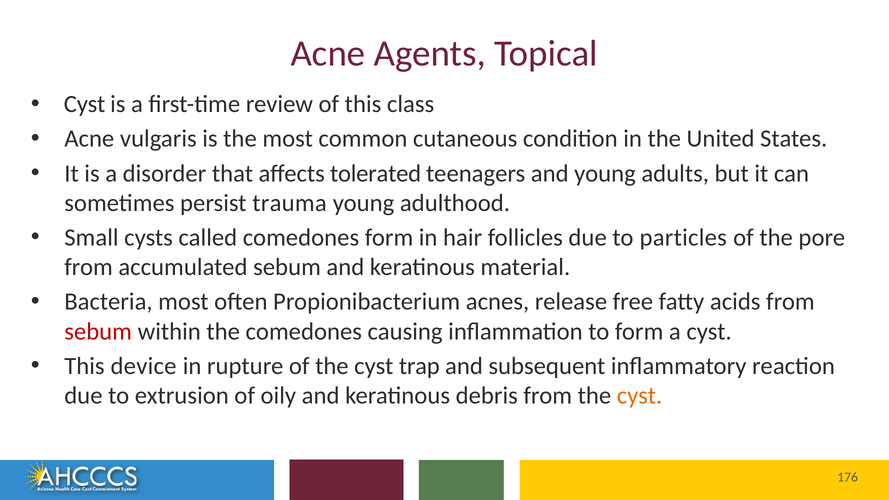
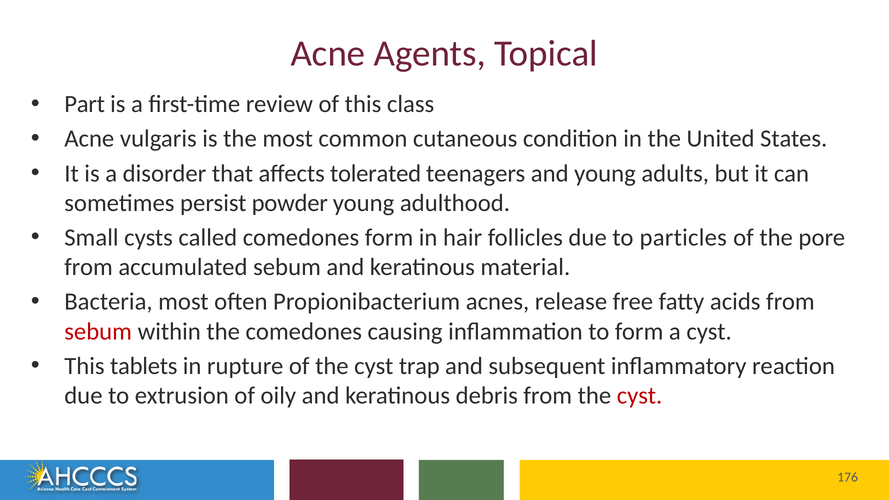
Cyst: Cyst -> Part (85, 104)
trauma: trauma -> powder (290, 203)
device: device -> tablets (144, 366)
cyst colour: orange -> red (640, 396)
